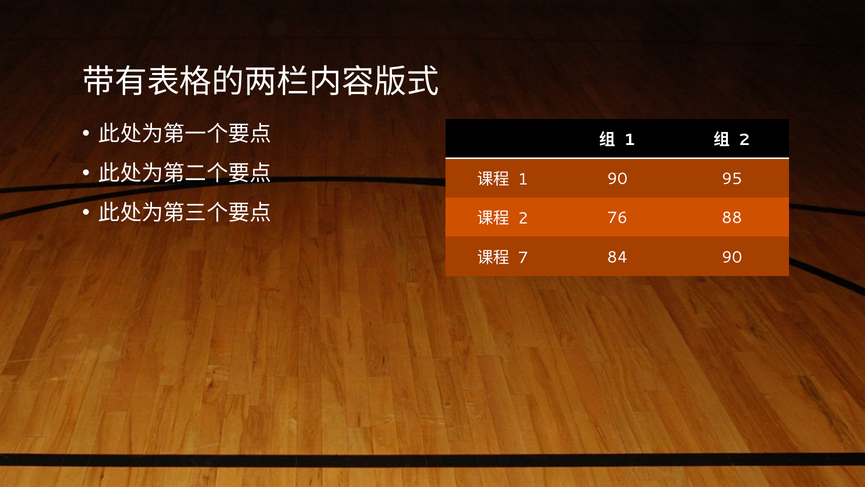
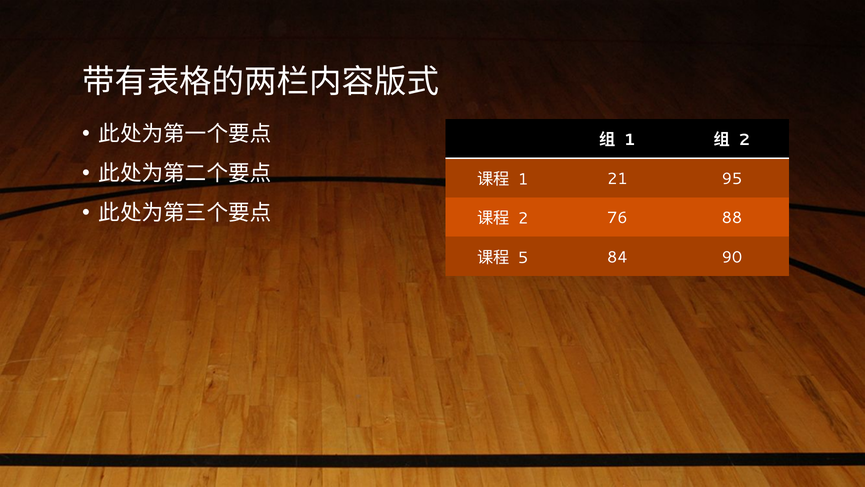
1 90: 90 -> 21 (617, 179)
7: 7 -> 5 (523, 258)
